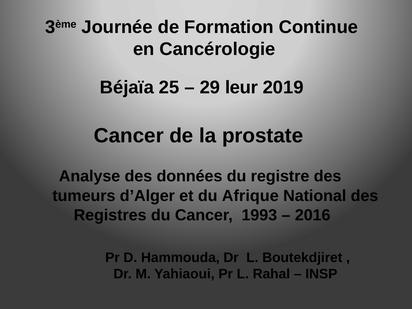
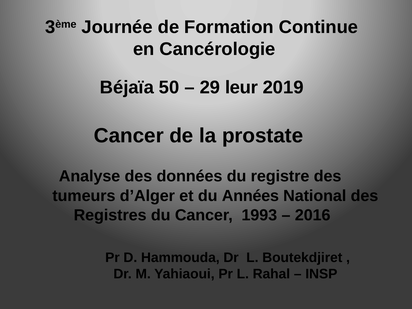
25: 25 -> 50 (169, 88)
Afrique: Afrique -> Années (250, 196)
